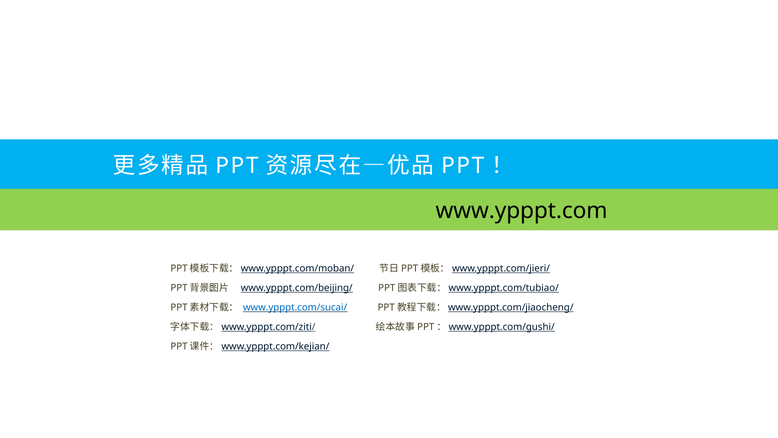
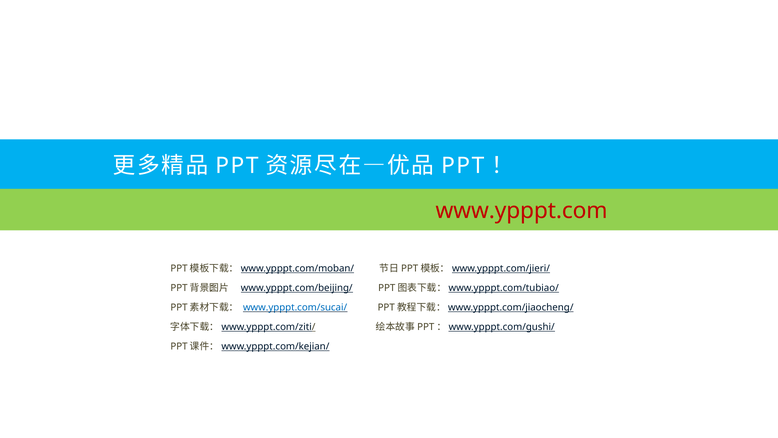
www.ypppt.com colour: black -> red (522, 211)
